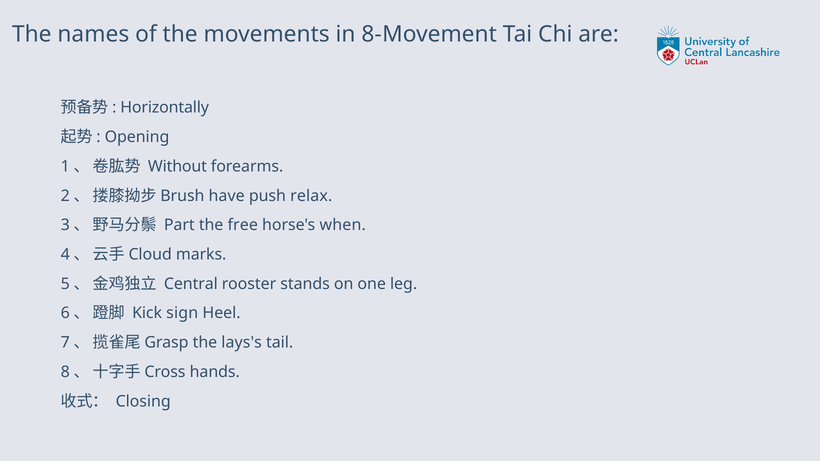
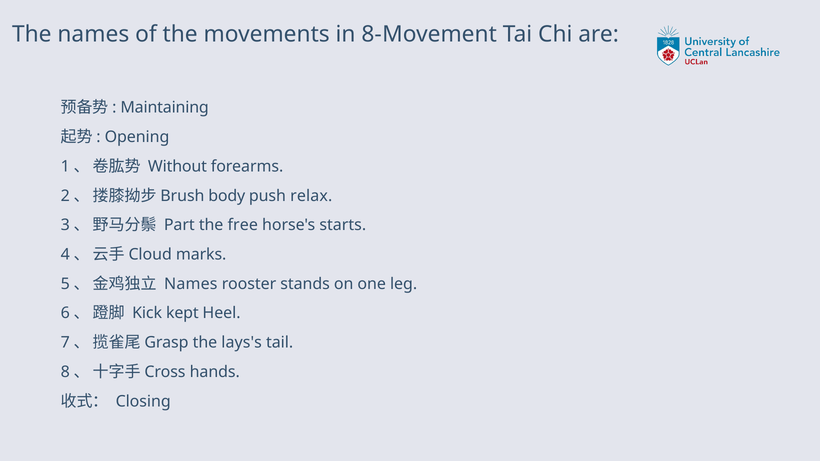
Horizontally: Horizontally -> Maintaining (165, 108)
have: have -> body (227, 196)
when: when -> starts (343, 225)
Central: Central -> Names (191, 284)
sign: sign -> kept (182, 313)
